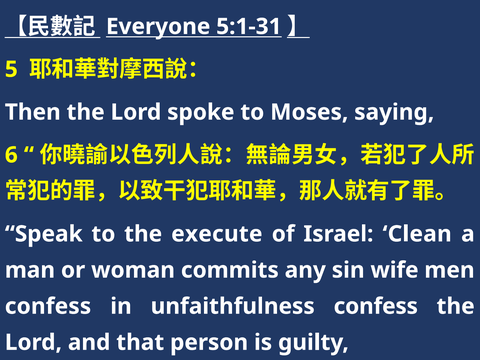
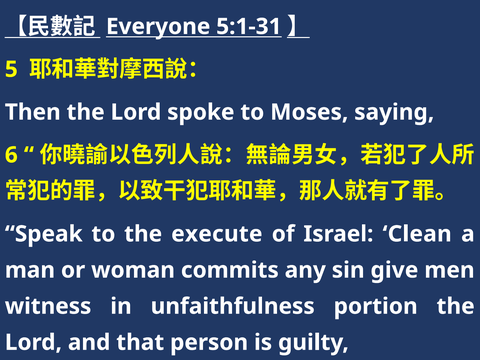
wife: wife -> give (394, 270)
confess: confess -> witness (48, 306)
unfaithfulness confess: confess -> portion (376, 306)
